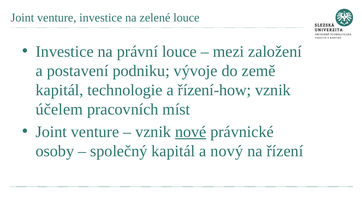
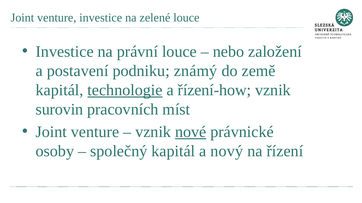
mezi: mezi -> nebo (229, 52)
vývoje: vývoje -> známý (196, 71)
technologie underline: none -> present (125, 90)
účelem: účelem -> surovin (59, 110)
